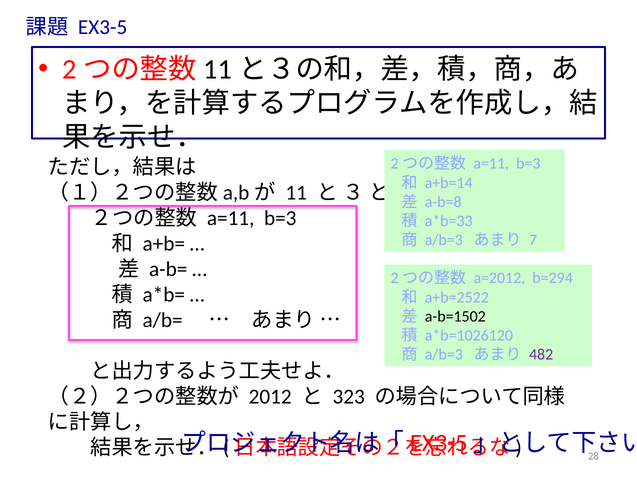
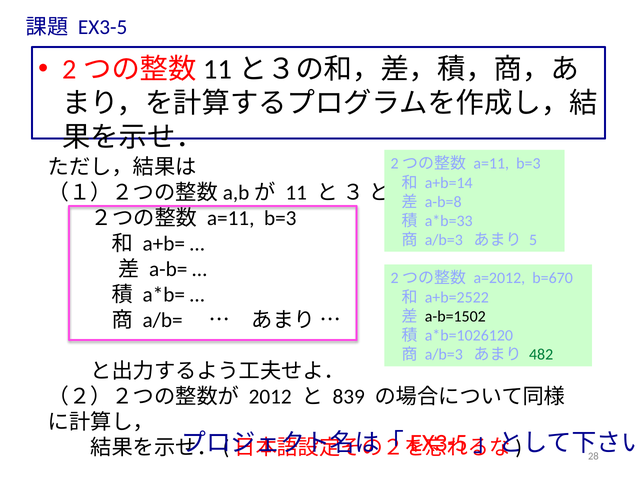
7: 7 -> 5 (533, 240)
b=294: b=294 -> b=670 (553, 278)
482 colour: purple -> green (541, 355)
323: 323 -> 839 (349, 397)
